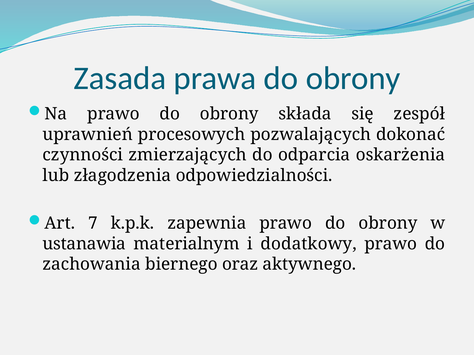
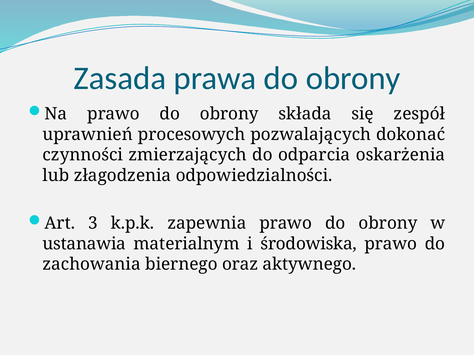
7: 7 -> 3 (93, 224)
dodatkowy: dodatkowy -> środowiska (309, 244)
